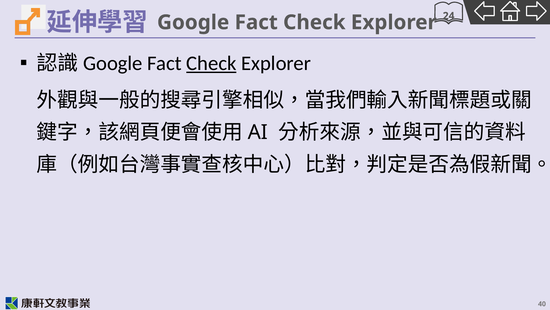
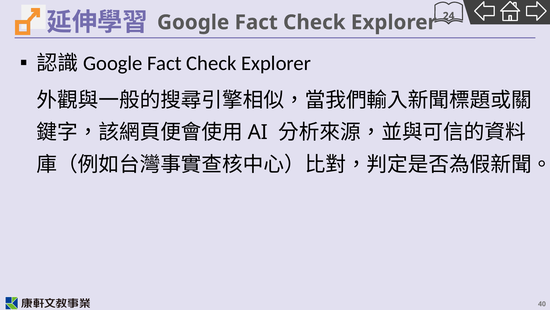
Check underline: present -> none (211, 63)
